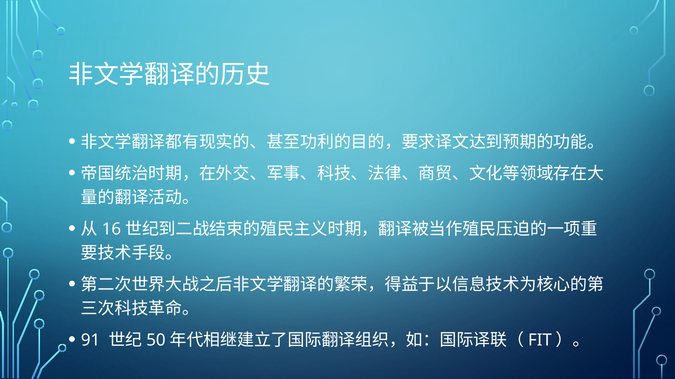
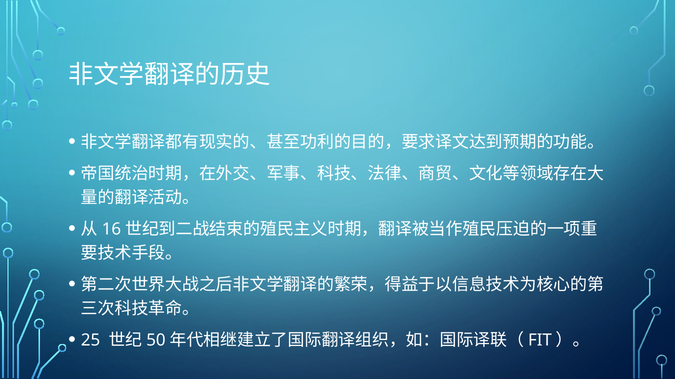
91: 91 -> 25 (91, 341)
